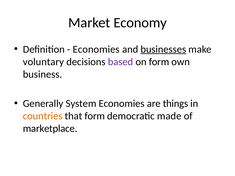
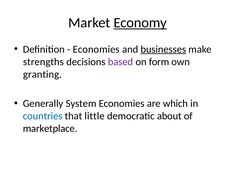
Economy underline: none -> present (140, 23)
voluntary: voluntary -> strengths (43, 62)
business: business -> granting (42, 74)
things: things -> which (175, 104)
countries colour: orange -> blue (43, 116)
that form: form -> little (95, 116)
made: made -> about (169, 116)
